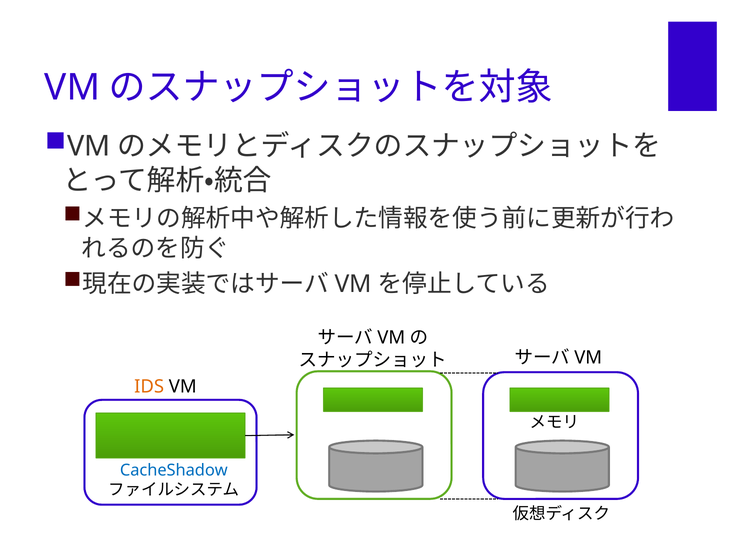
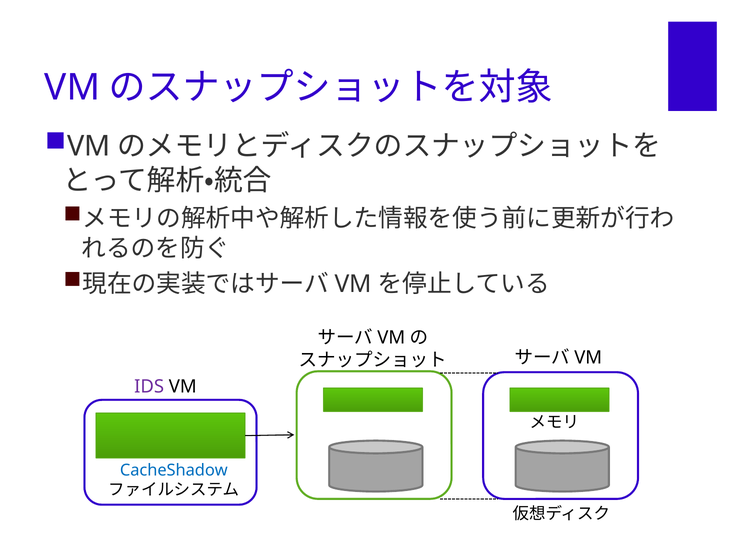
IDS colour: orange -> purple (149, 387)
